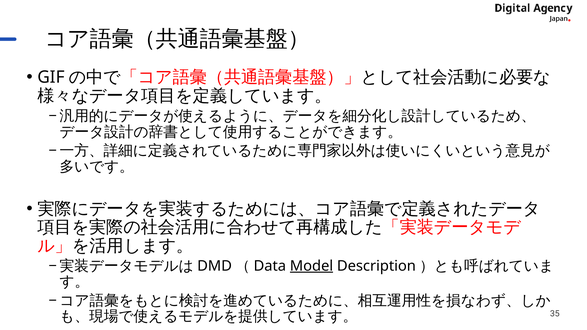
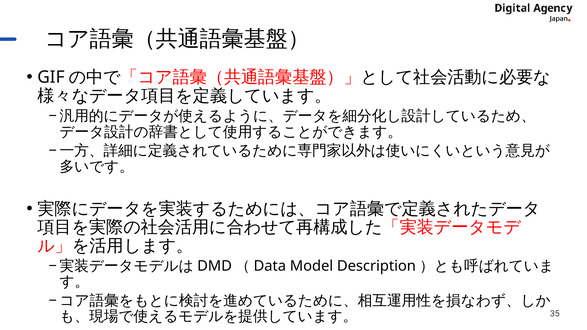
Model underline: present -> none (312, 266)
